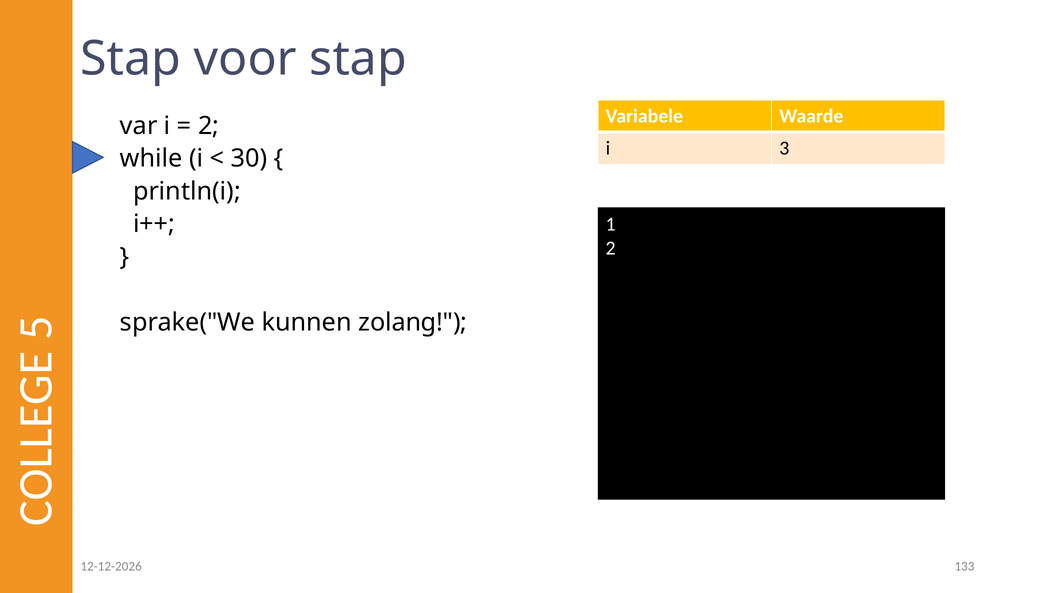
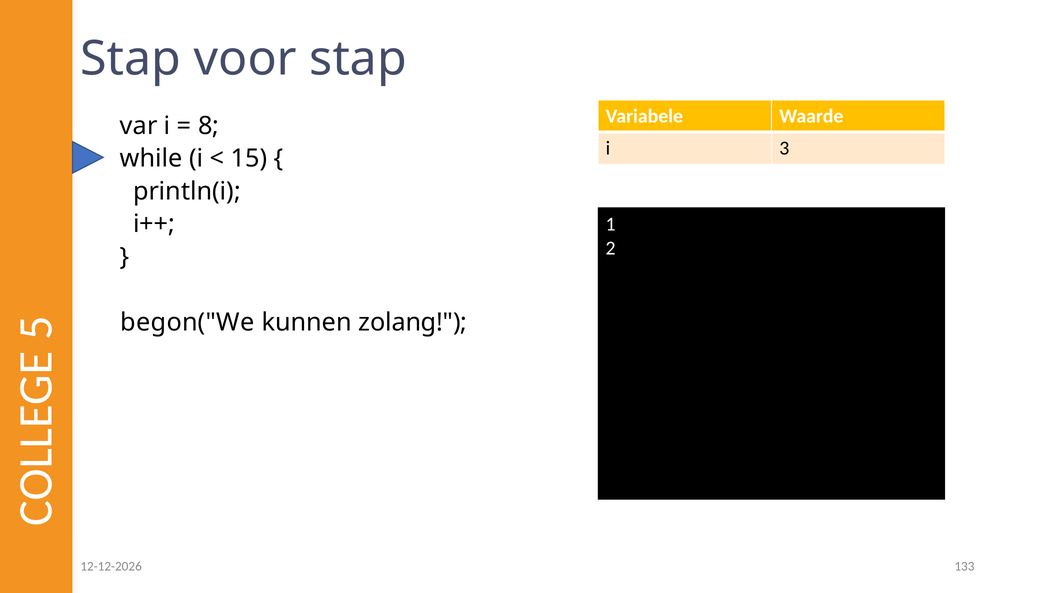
2: 2 -> 8 (209, 126)
30: 30 -> 15 (249, 159)
sprake("We: sprake("We -> begon("We (187, 322)
